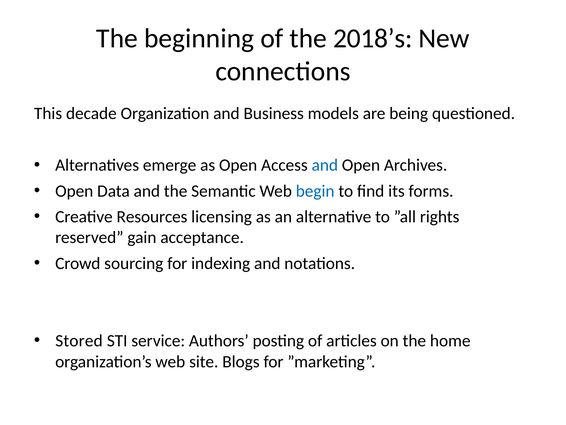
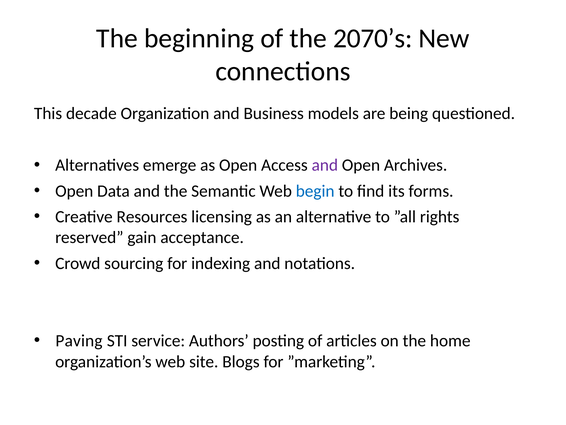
2018’s: 2018’s -> 2070’s (373, 38)
and colour: blue -> purple (325, 165)
Stored: Stored -> Paving (79, 340)
